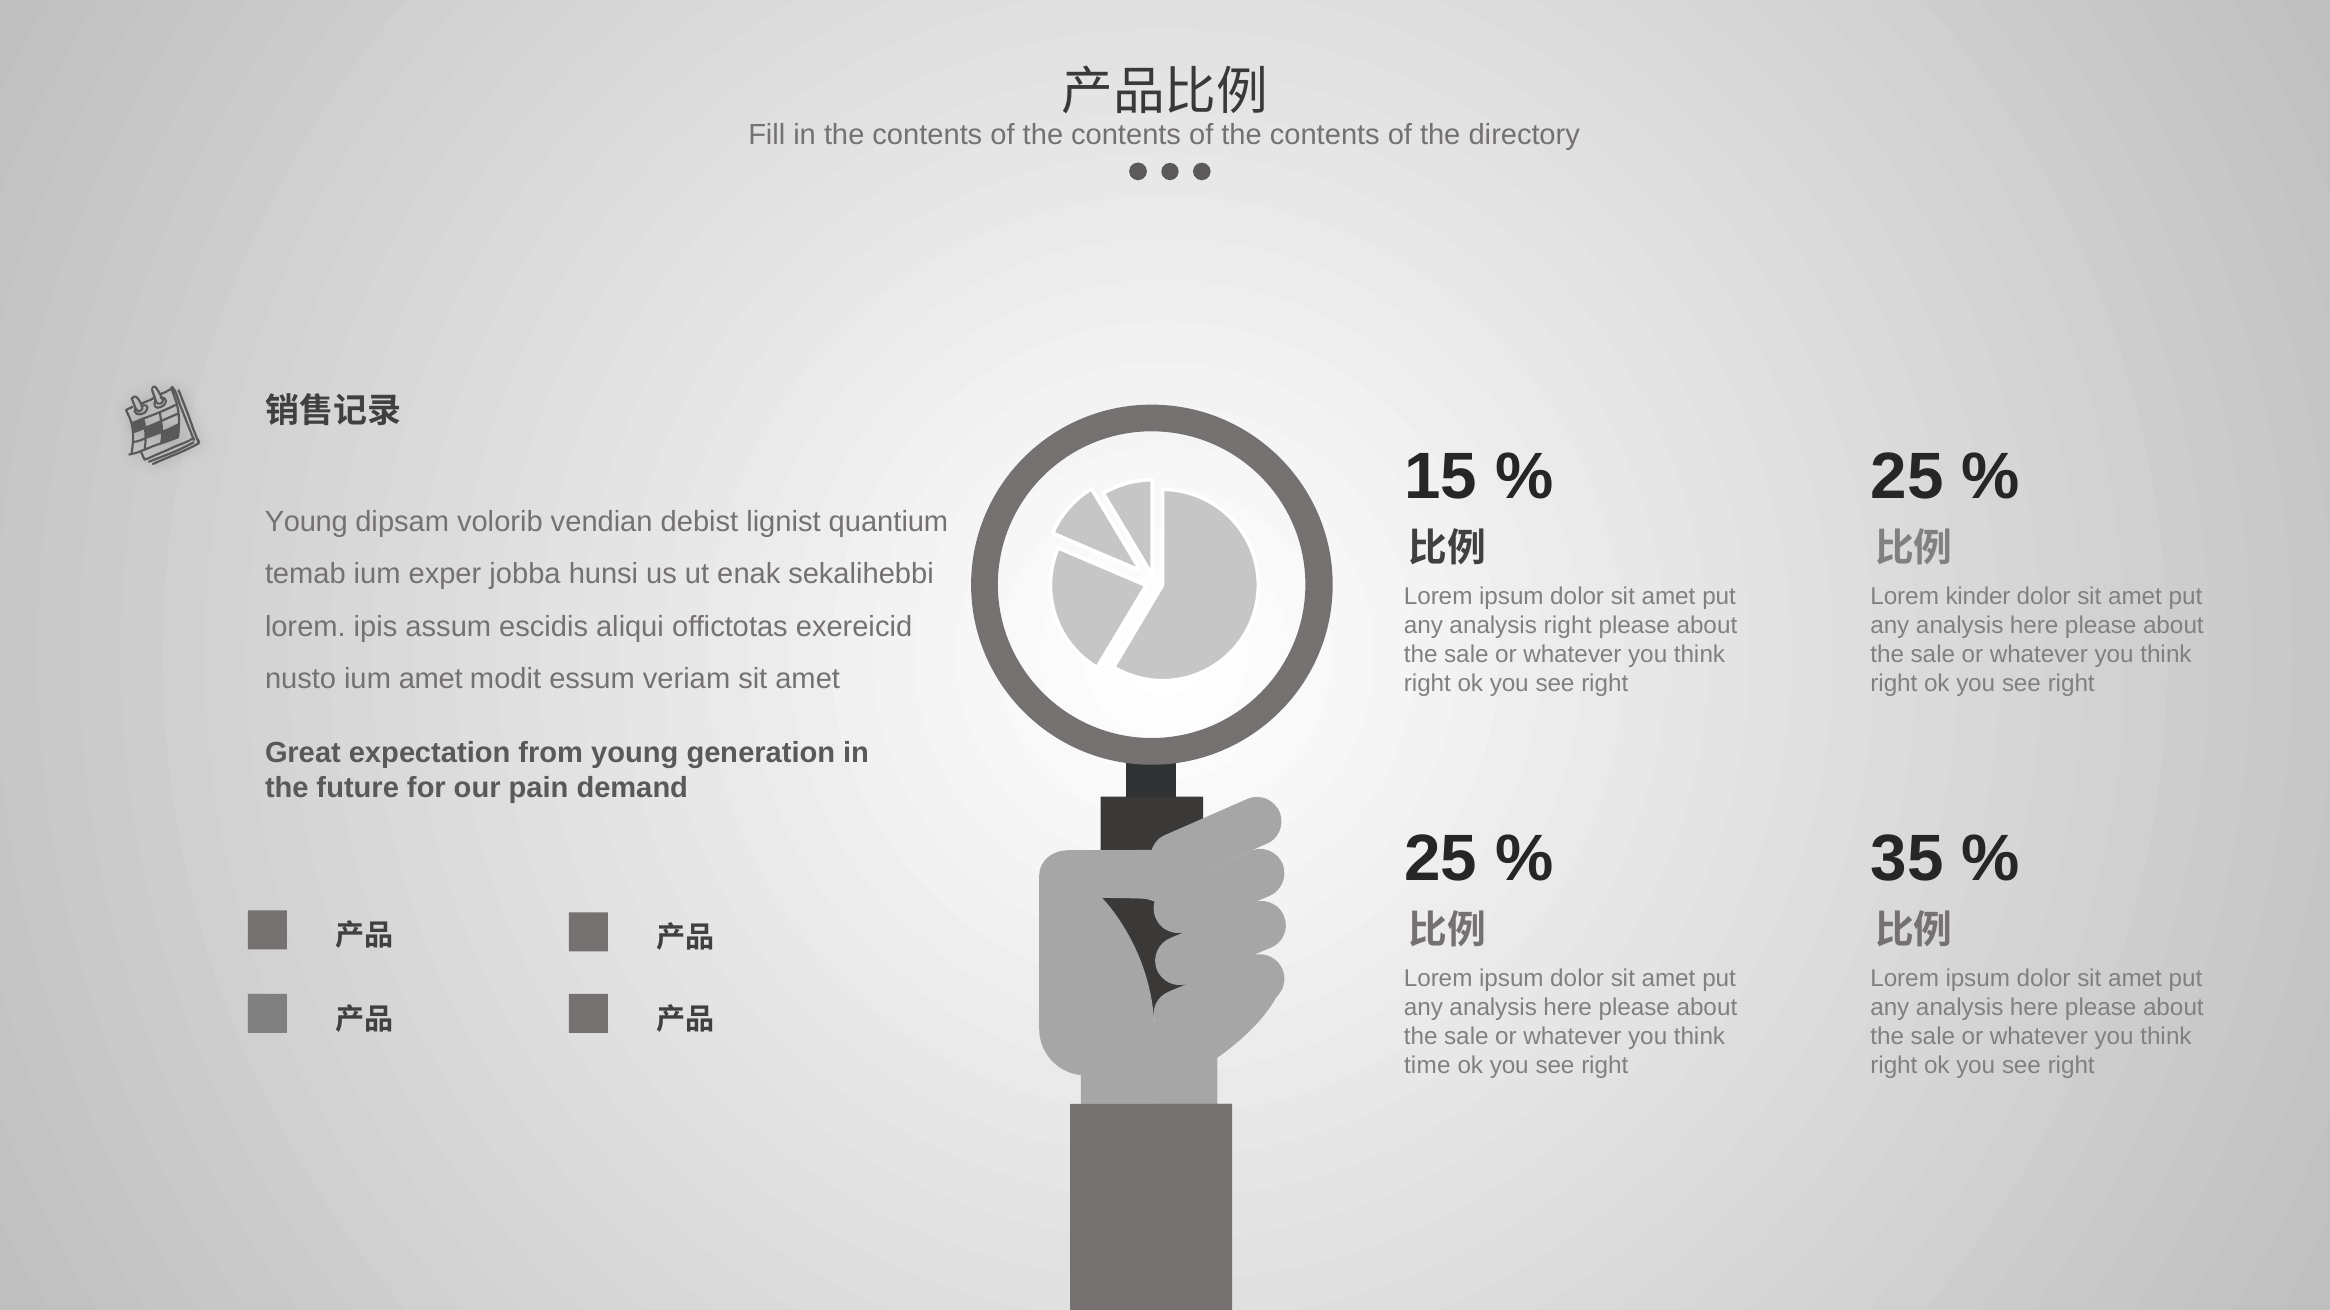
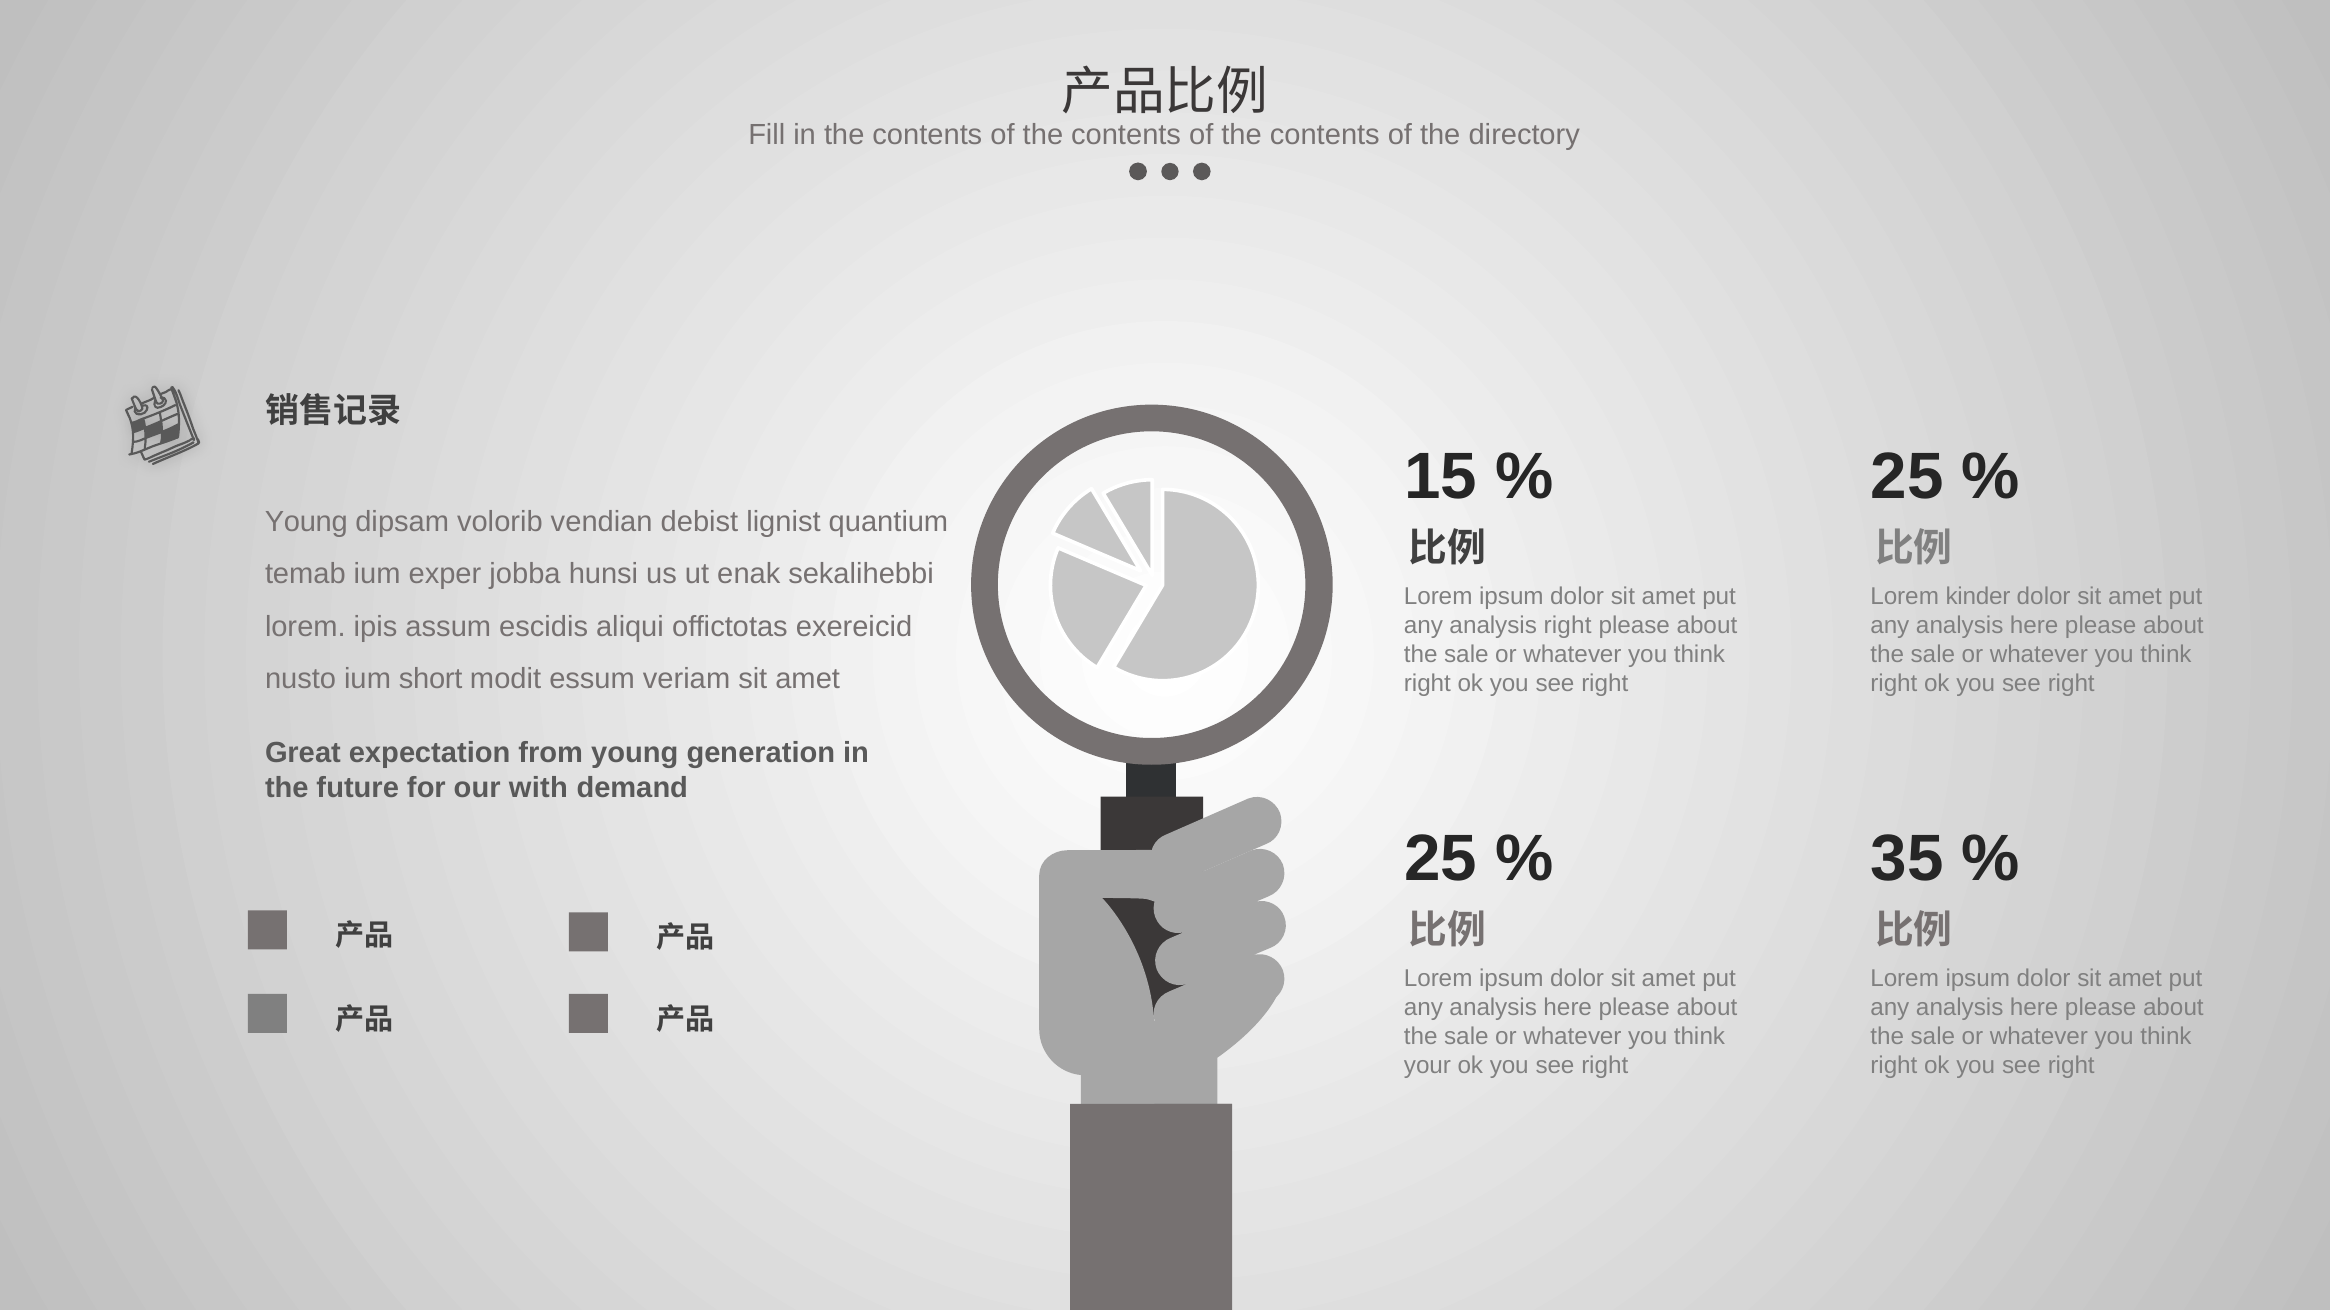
ium amet: amet -> short (431, 679)
pain: pain -> with (538, 788)
time: time -> your (1427, 1066)
